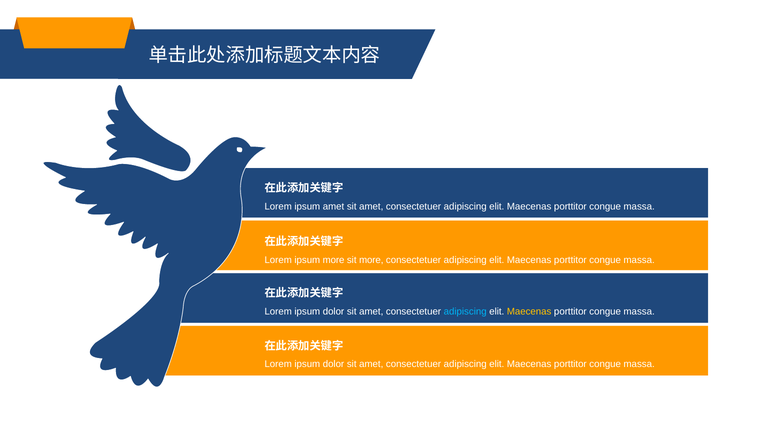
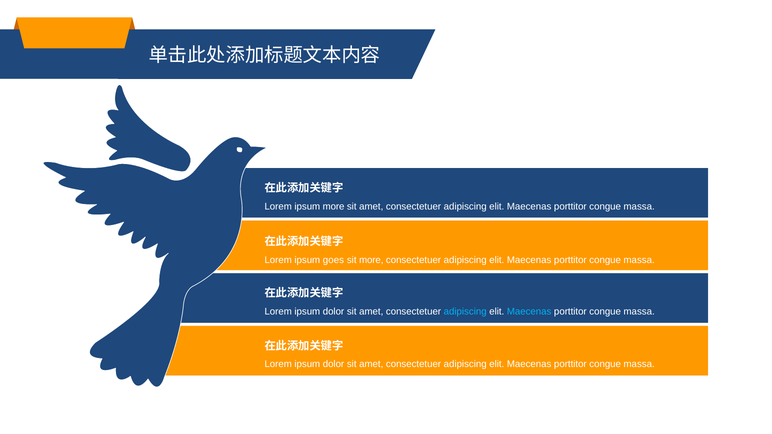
ipsum amet: amet -> more (334, 206)
ipsum more: more -> goes (333, 260)
Maecenas colour: yellow -> light blue (529, 312)
